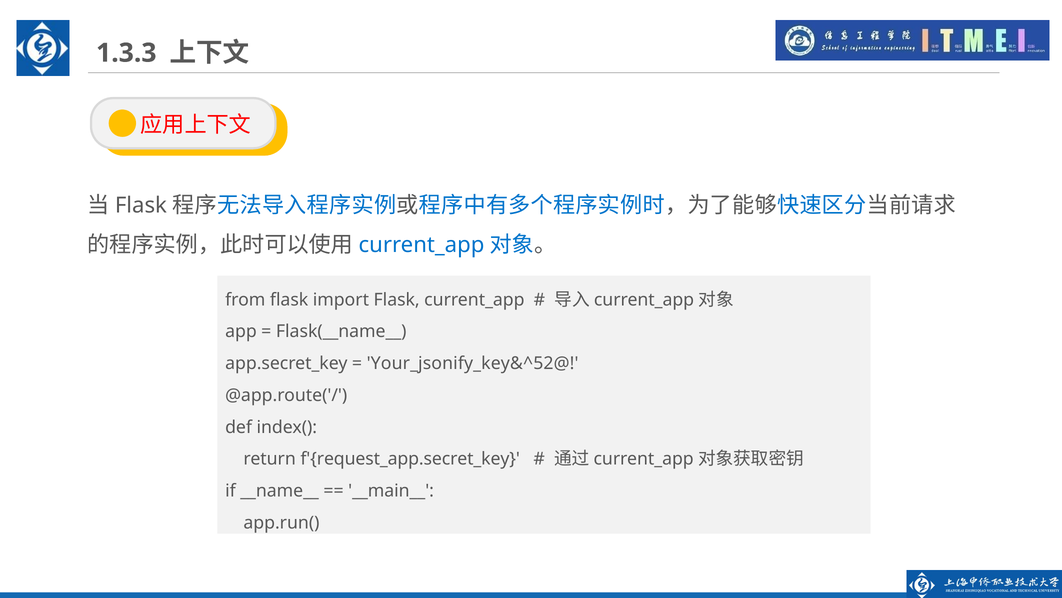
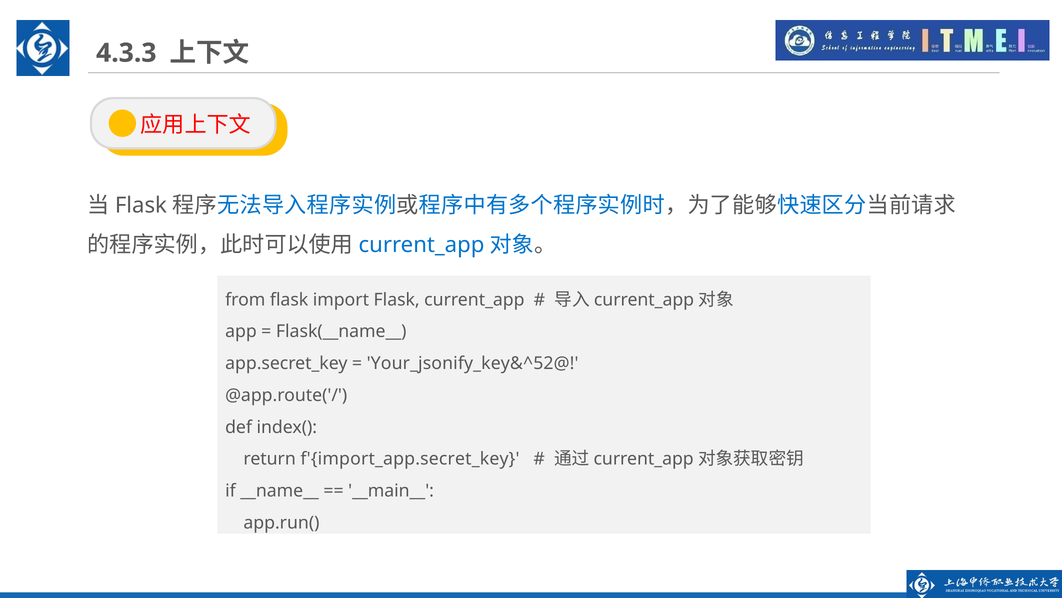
1.3.3: 1.3.3 -> 4.3.3 (126, 53)
f'{request_app.secret_key: f'{request_app.secret_key -> f'{import_app.secret_key (410, 459)
